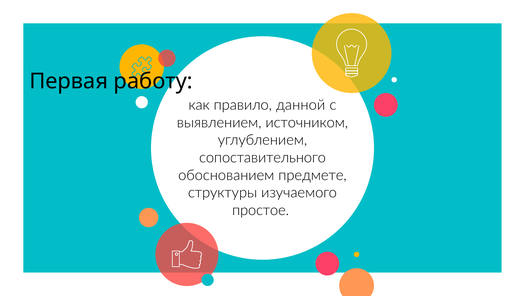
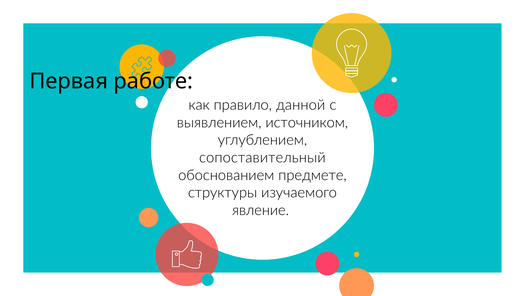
работу: работу -> работе (153, 81)
сопоставительного: сопоставительного -> сопоставительный (262, 157)
простое: простое -> явление (261, 210)
